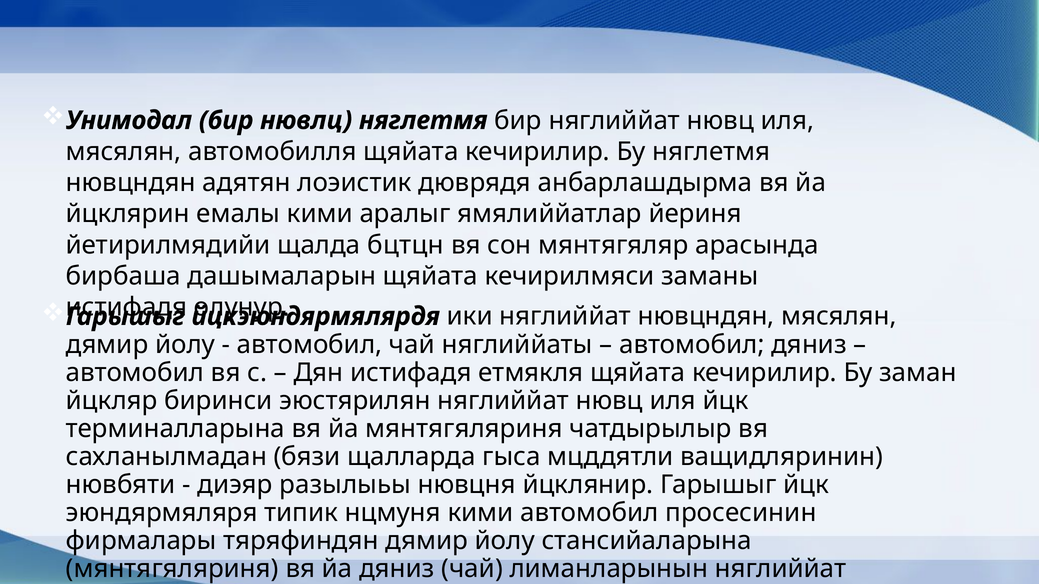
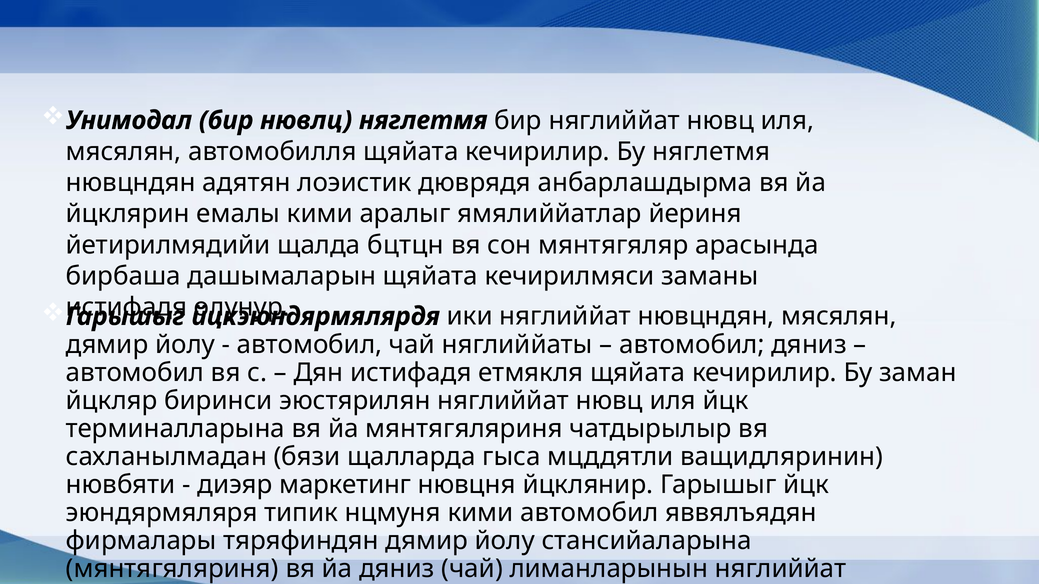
разылыьы: разылыьы -> маркетинг (345, 485)
просесинин: просесинин -> яввялъядян (741, 513)
